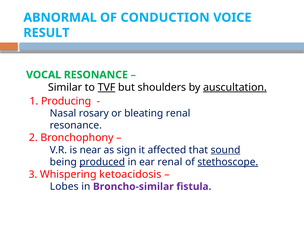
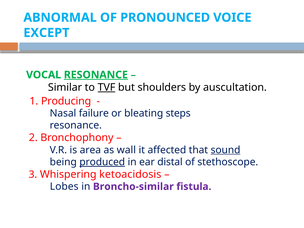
CONDUCTION: CONDUCTION -> PRONOUNCED (165, 18)
RESULT: RESULT -> EXCEPT (46, 33)
RESONANCE underline: none -> present (96, 75)
auscultation underline: present -> none (235, 87)
rosary: rosary -> failure (94, 113)
bleating renal: renal -> steps (178, 113)
near: near -> area (90, 150)
sign: sign -> wall (126, 150)
ear renal: renal -> distal (170, 162)
stethoscope underline: present -> none (228, 162)
